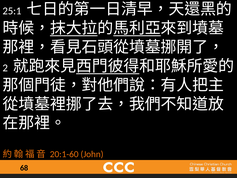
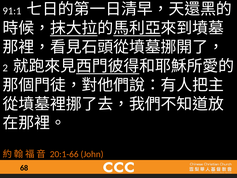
25:1: 25:1 -> 91:1 (12, 11)
20:1-60: 20:1-60 -> 20:1-66 (64, 154)
